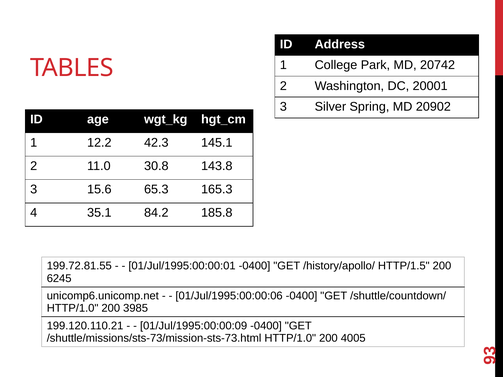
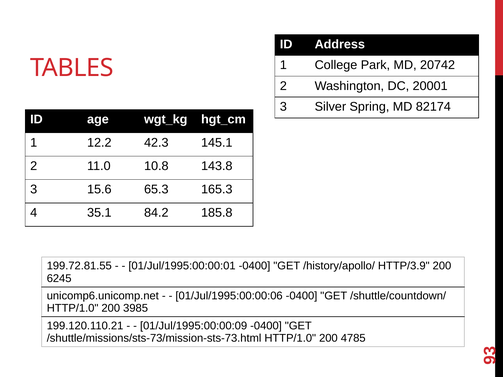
20902: 20902 -> 82174 (433, 107)
30.8: 30.8 -> 10.8 (156, 166)
HTTP/1.5: HTTP/1.5 -> HTTP/3.9 (404, 266)
4005: 4005 -> 4785 (353, 338)
